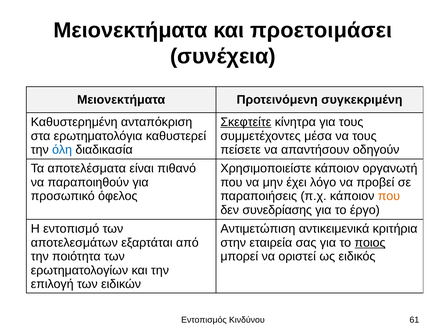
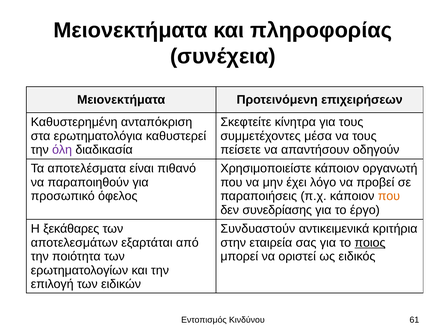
προετοιμάσει: προετοιμάσει -> πληροφορίας (321, 30)
συγκεκριμένη: συγκεκριμένη -> επιχειρήσεων (362, 100)
Σκεφτείτε underline: present -> none (246, 122)
όλη colour: blue -> purple (62, 150)
εντοπισμό: εντοπισμό -> ξεκάθαρες (71, 228)
Αντιμετώπιση: Αντιμετώπιση -> Συνδυαστούν (258, 228)
